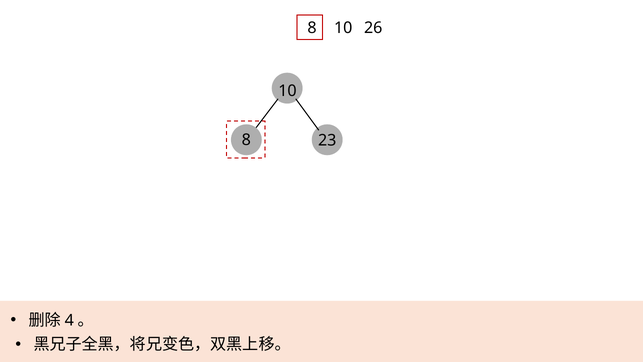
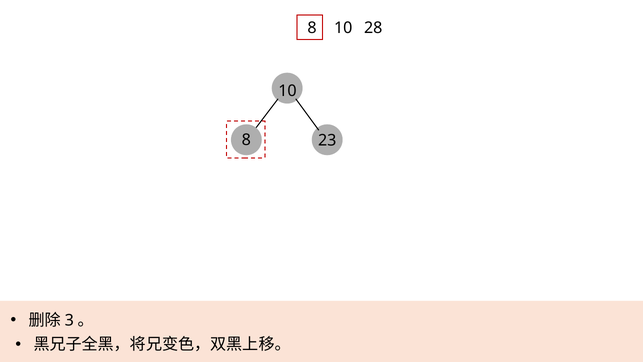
26: 26 -> 28 (373, 28)
4: 4 -> 3 (69, 320)
